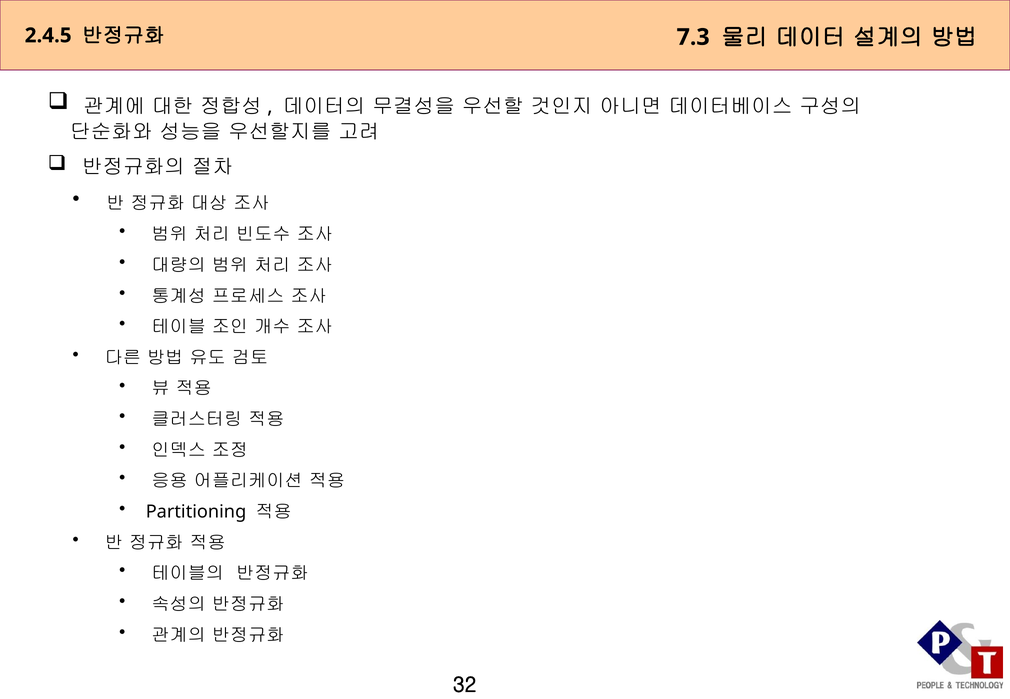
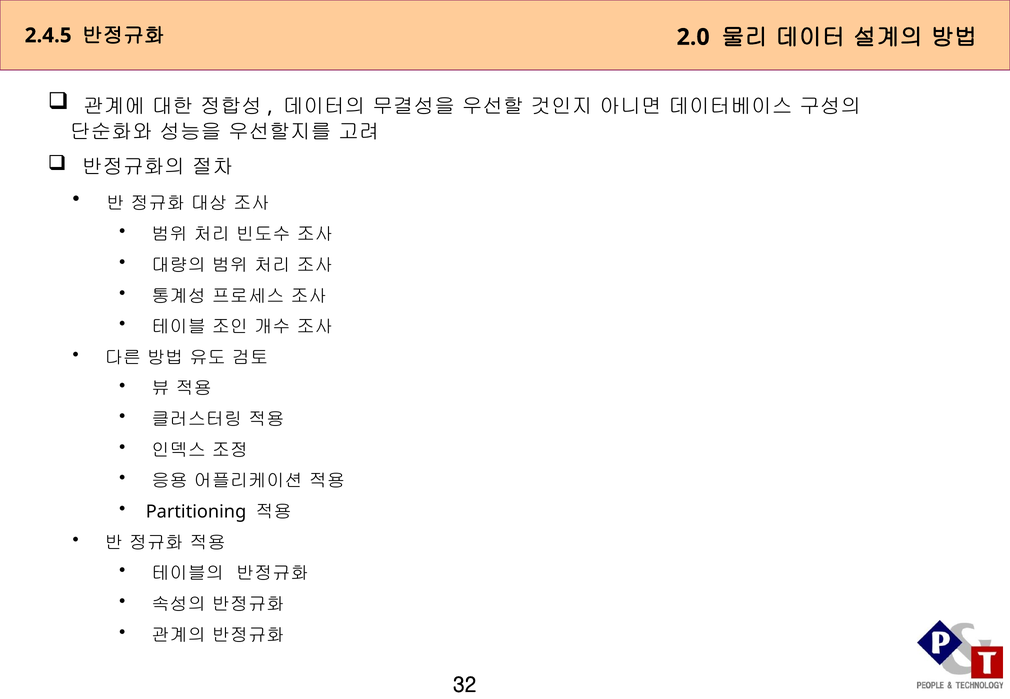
7.3: 7.3 -> 2.0 (693, 37)
